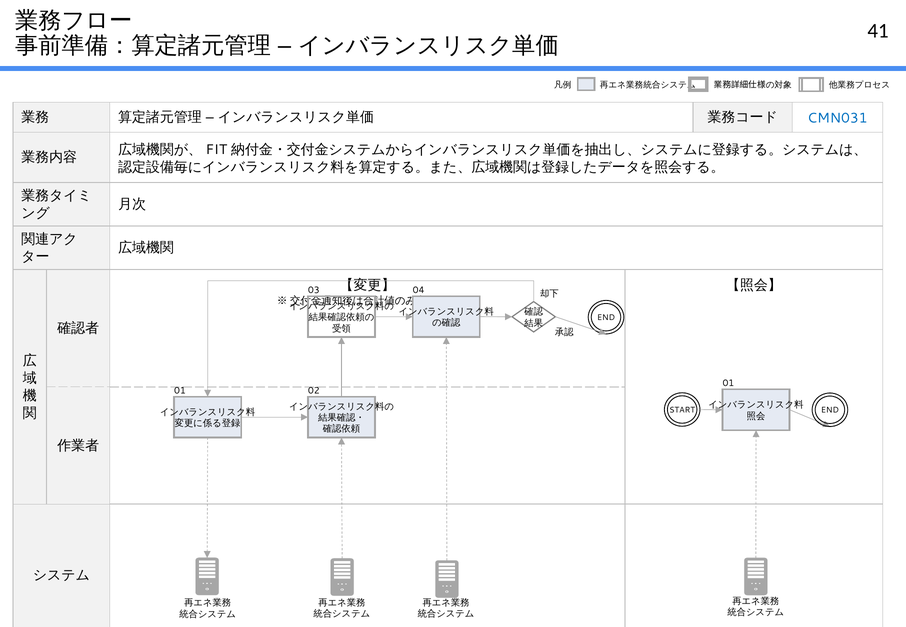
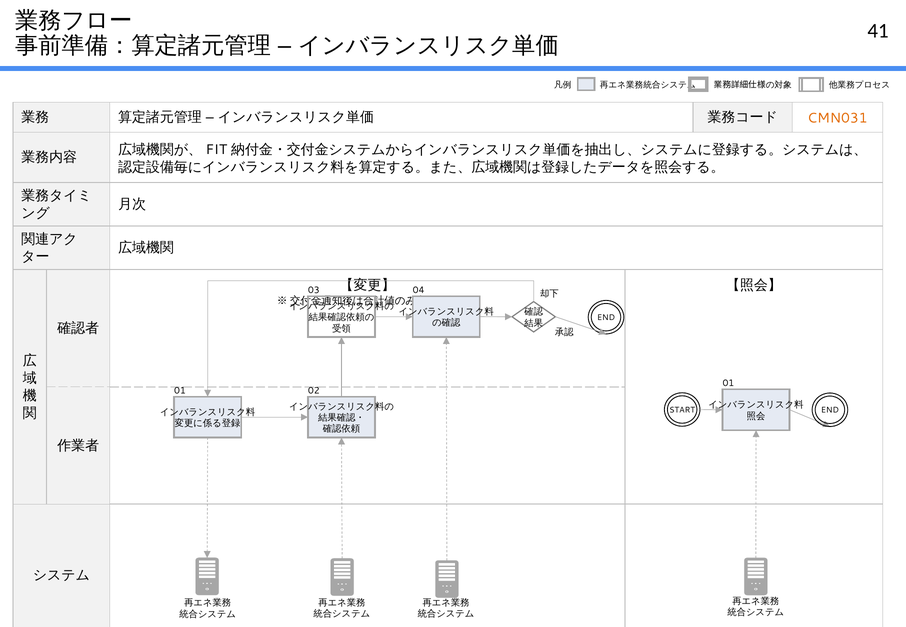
CMN031 colour: blue -> orange (837, 118)
